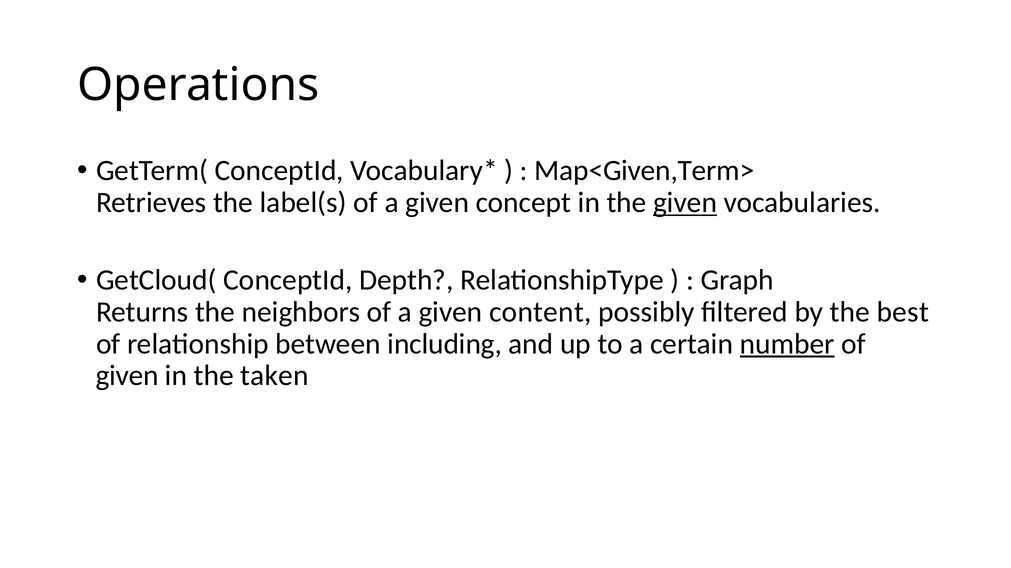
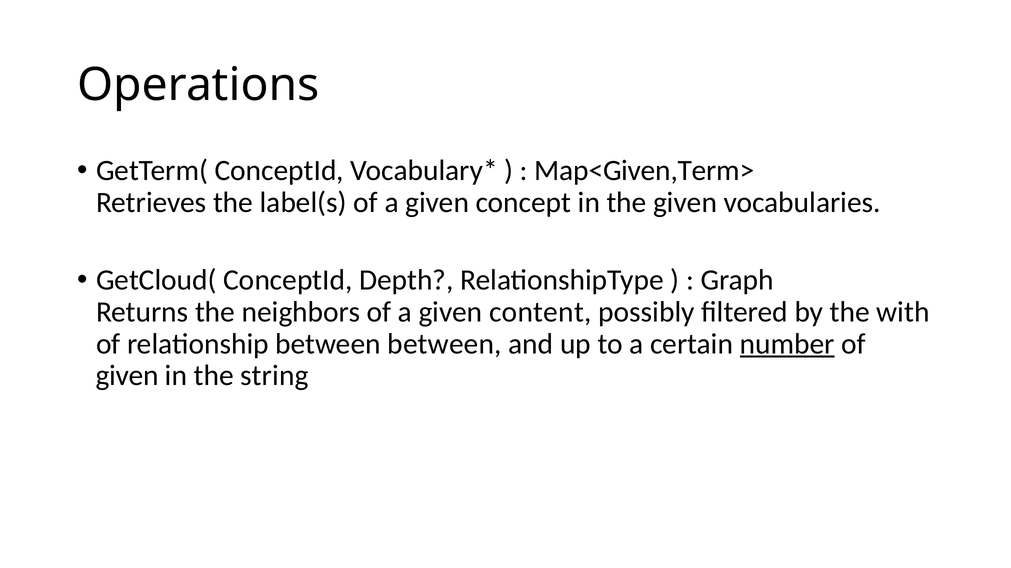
given underline: present -> none (685, 203)
best: best -> with (903, 312)
between including: including -> between (445, 344)
taken: taken -> string (274, 376)
